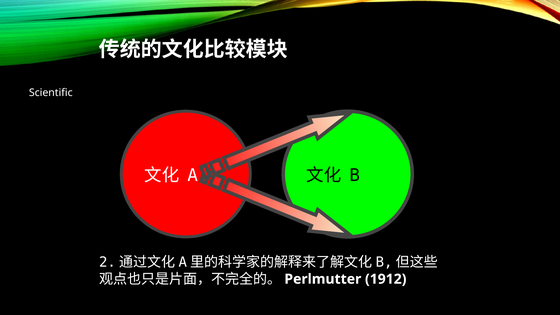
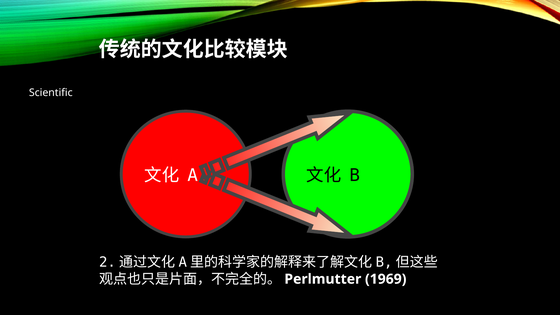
1912: 1912 -> 1969 (386, 279)
